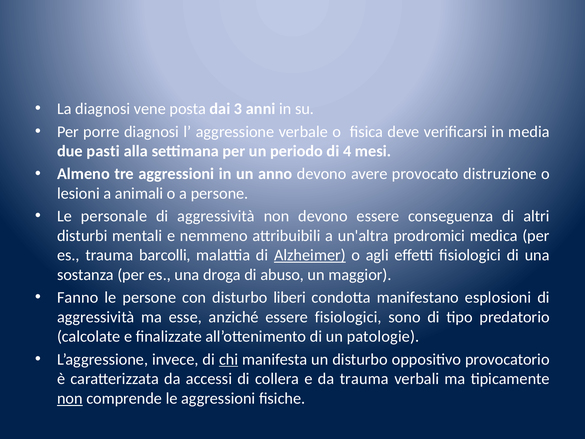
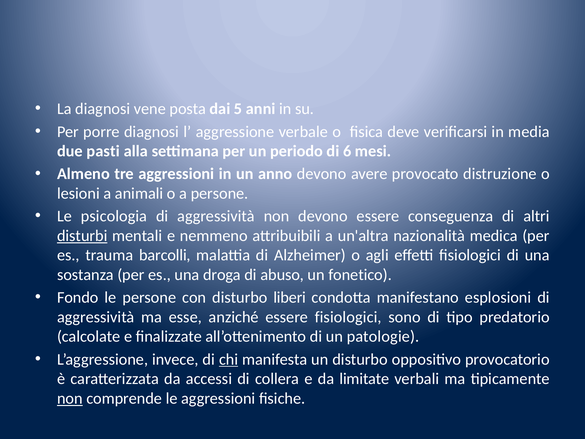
3: 3 -> 5 (238, 109)
4: 4 -> 6 (347, 151)
personale: personale -> psicologia (114, 216)
disturbi underline: none -> present (82, 236)
prodromici: prodromici -> nazionalità (429, 236)
Alzheimer underline: present -> none (310, 255)
maggior: maggior -> fonetico (360, 275)
Fanno: Fanno -> Fondo (78, 297)
da trauma: trauma -> limitate (364, 379)
